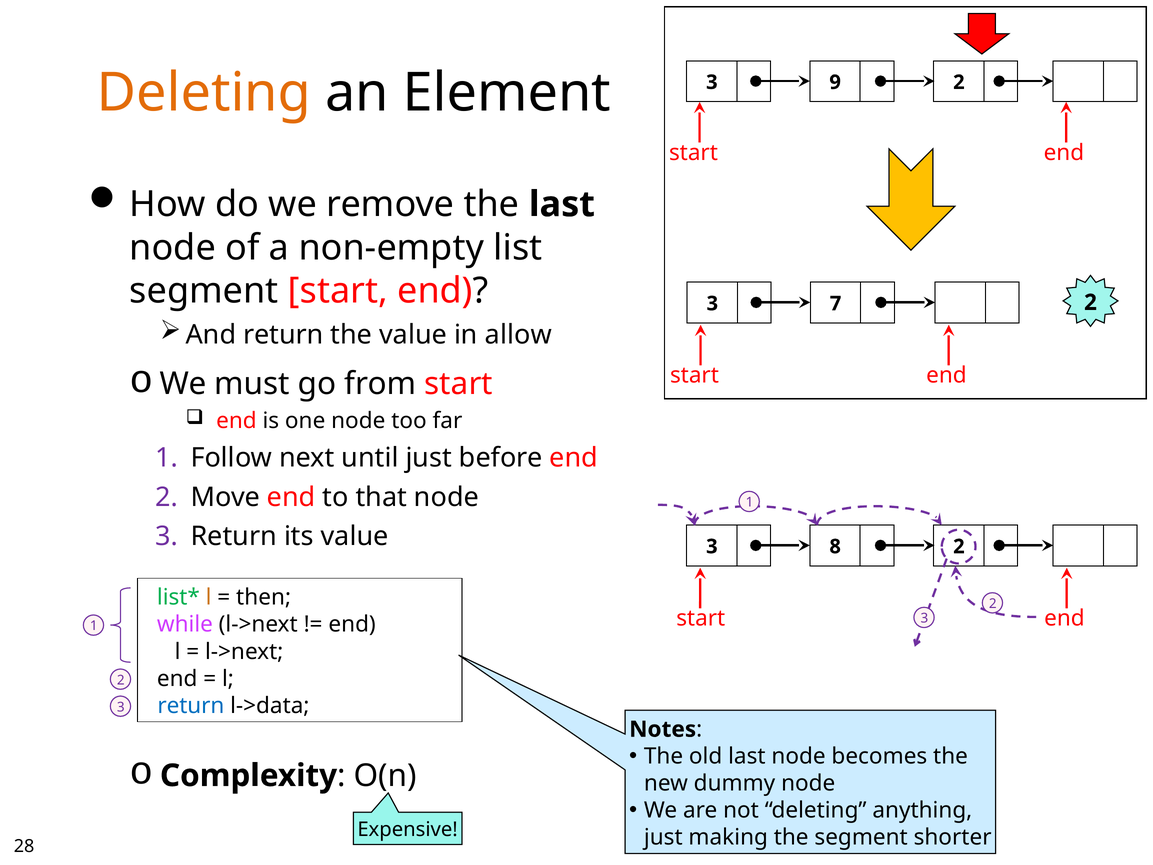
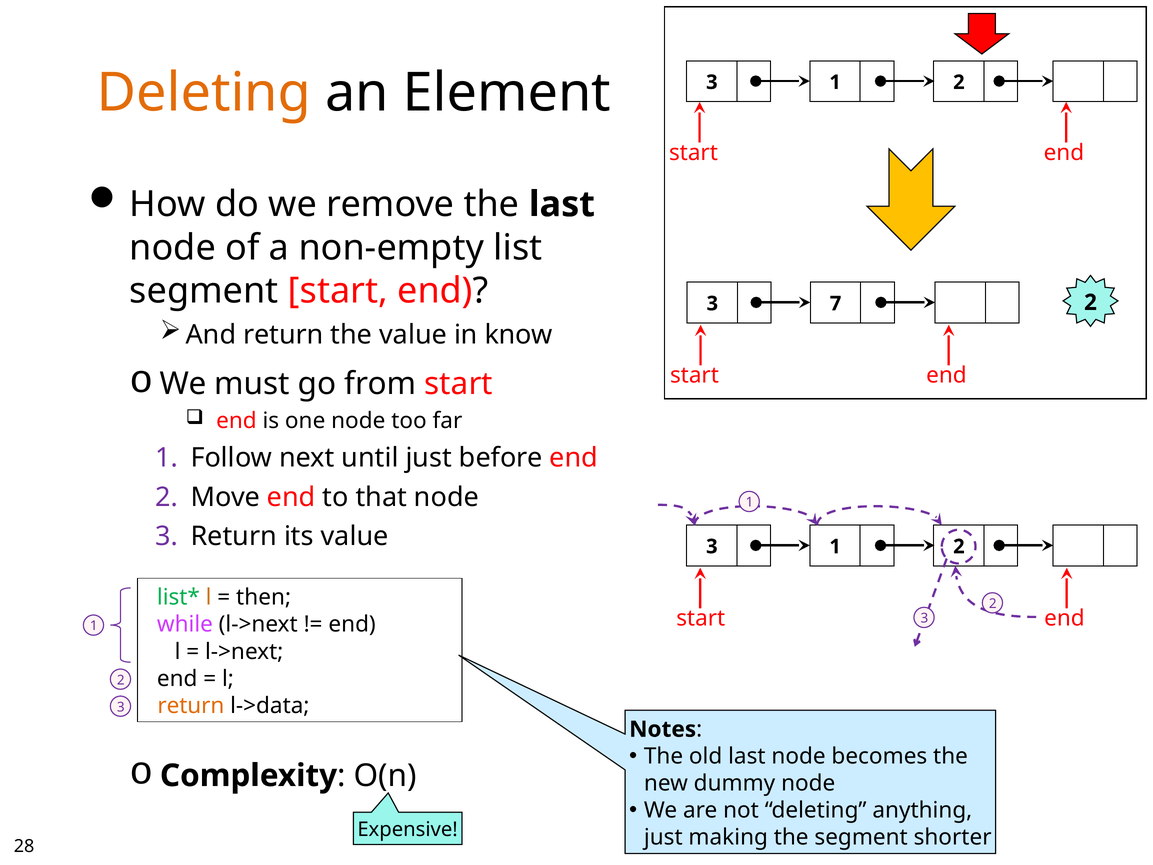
9: 9 -> 1 (835, 82)
allow: allow -> know (519, 335)
8: 8 -> 1 (835, 546)
return colour: blue -> orange (191, 705)
